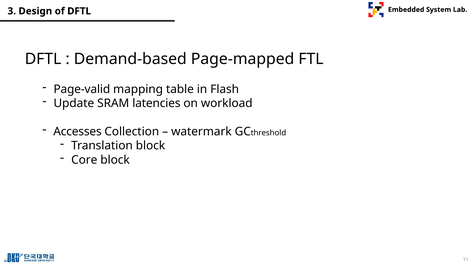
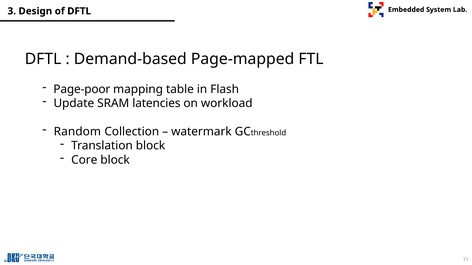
Page-valid: Page-valid -> Page-poor (82, 89)
Accesses: Accesses -> Random (77, 132)
